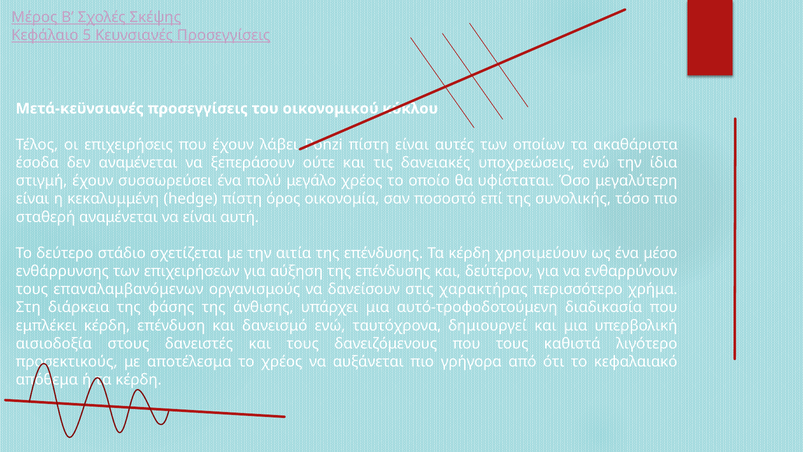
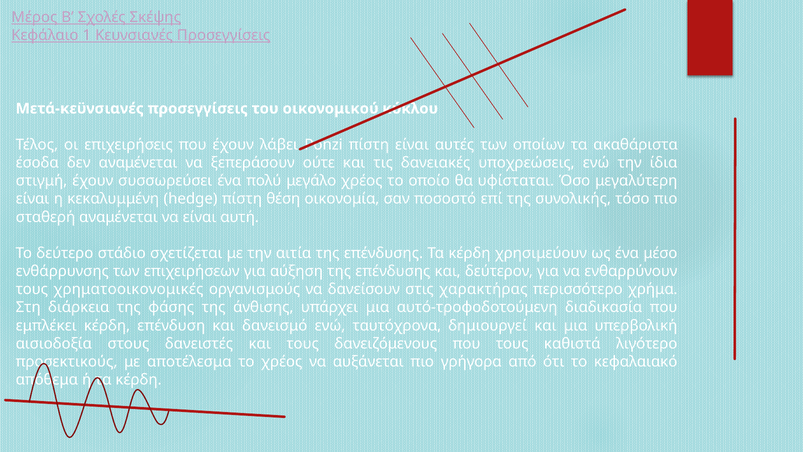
5: 5 -> 1 (87, 35)
όρος: όρος -> θέση (283, 199)
επαναλαμβανόμενων: επαναλαμβανόμενων -> χρηματοοικονομικές (128, 289)
